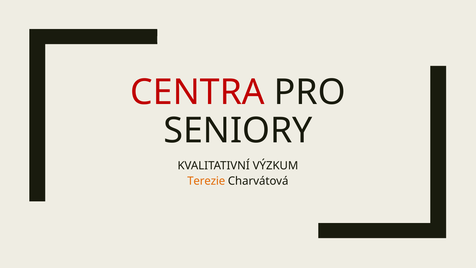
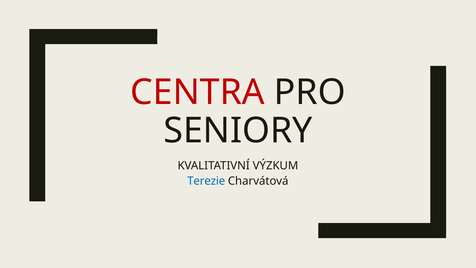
Terezie colour: orange -> blue (206, 181)
